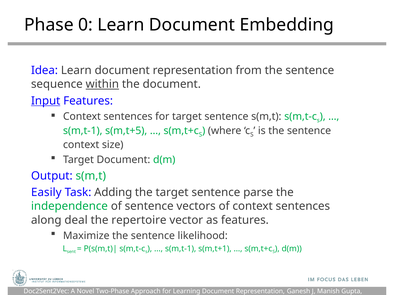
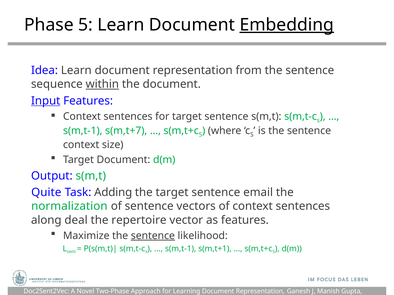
0: 0 -> 5 (86, 25)
Embedding underline: none -> present (287, 25)
s(m,t+5: s(m,t+5 -> s(m,t+7 (126, 131)
Easily: Easily -> Quite (46, 193)
parse: parse -> email (258, 193)
independence: independence -> normalization (69, 207)
sentence underline: none -> present (153, 236)
